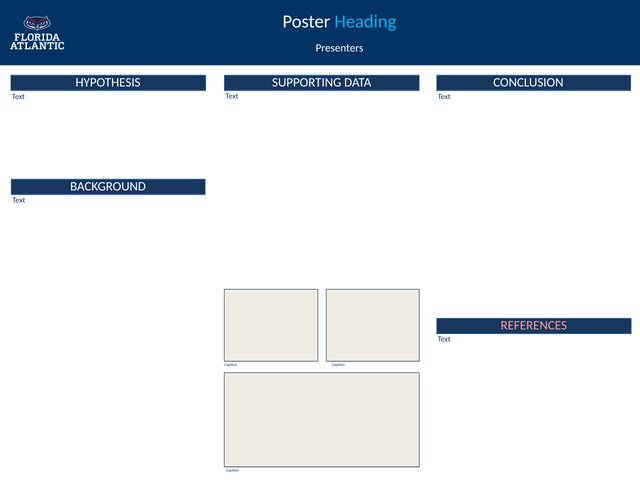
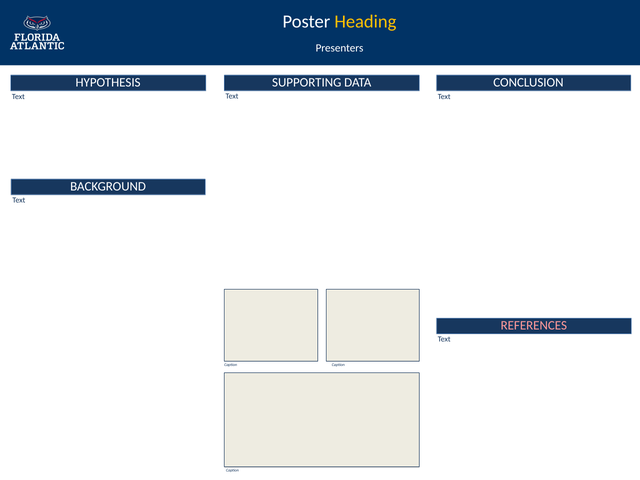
Heading colour: light blue -> yellow (365, 22)
